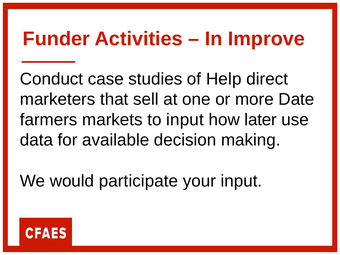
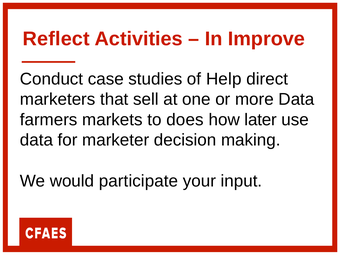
Funder: Funder -> Reflect (56, 39)
more Date: Date -> Data (296, 99)
to input: input -> does (185, 120)
available: available -> marketer (116, 140)
